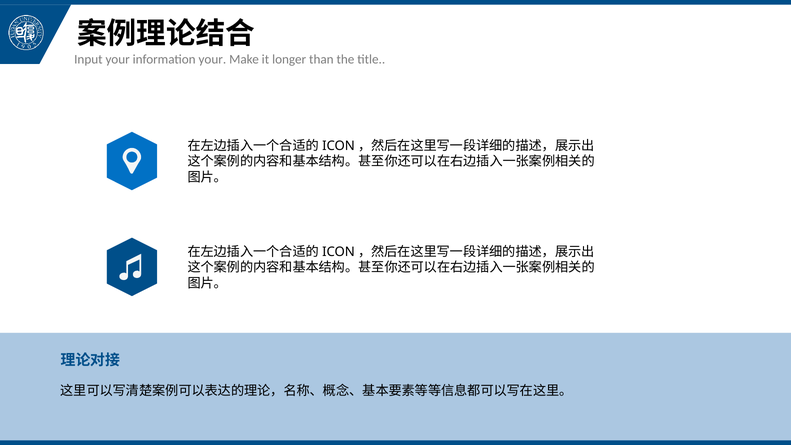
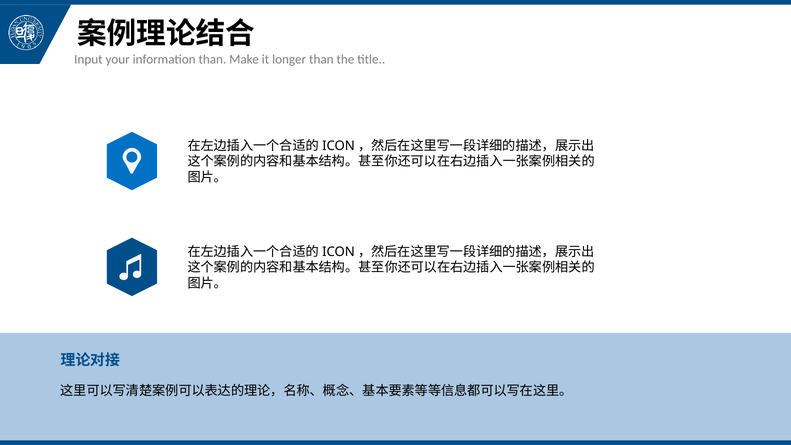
information your: your -> than (212, 59)
